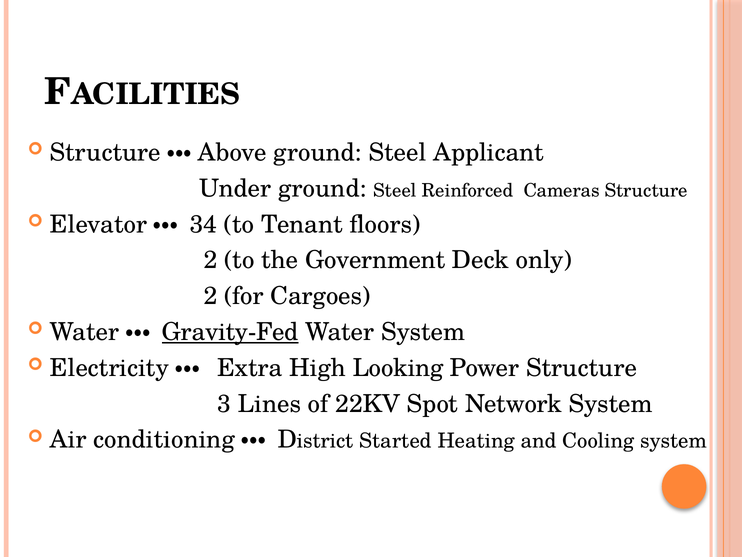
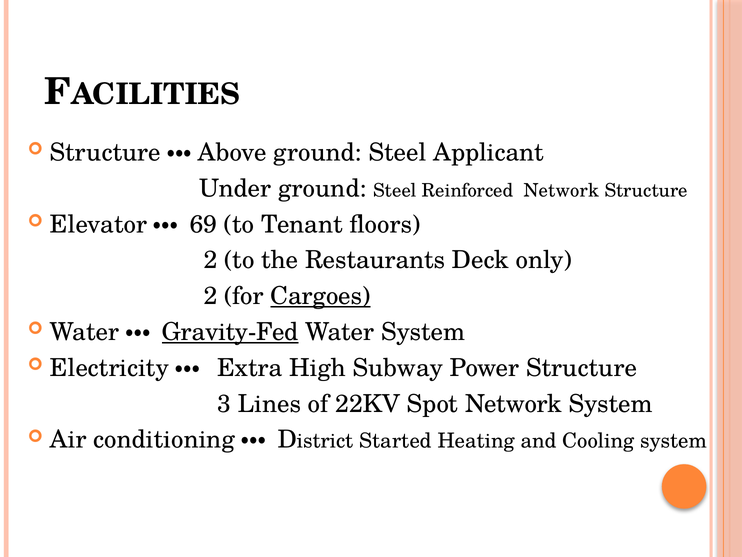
Reinforced Cameras: Cameras -> Network (561, 190)
34: 34 -> 69 (203, 224)
Government: Government -> Restaurants (375, 260)
Cargoes underline: none -> present (320, 296)
Looking: Looking -> Subway (398, 368)
